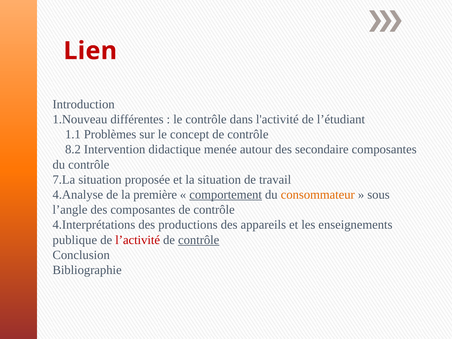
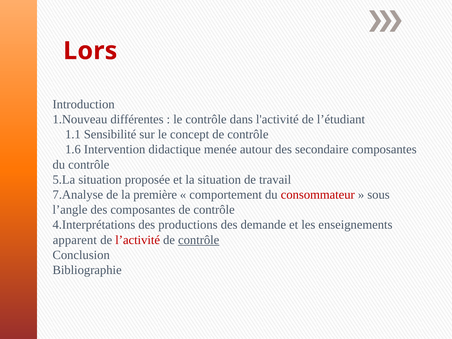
Lien: Lien -> Lors (90, 51)
Problèmes: Problèmes -> Sensibilité (110, 134)
8.2: 8.2 -> 1.6 (73, 149)
7.La: 7.La -> 5.La (64, 180)
4.Analyse: 4.Analyse -> 7.Analyse (78, 195)
comportement underline: present -> none (226, 195)
consommateur colour: orange -> red (318, 195)
appareils: appareils -> demande (263, 225)
publique: publique -> apparent (75, 240)
